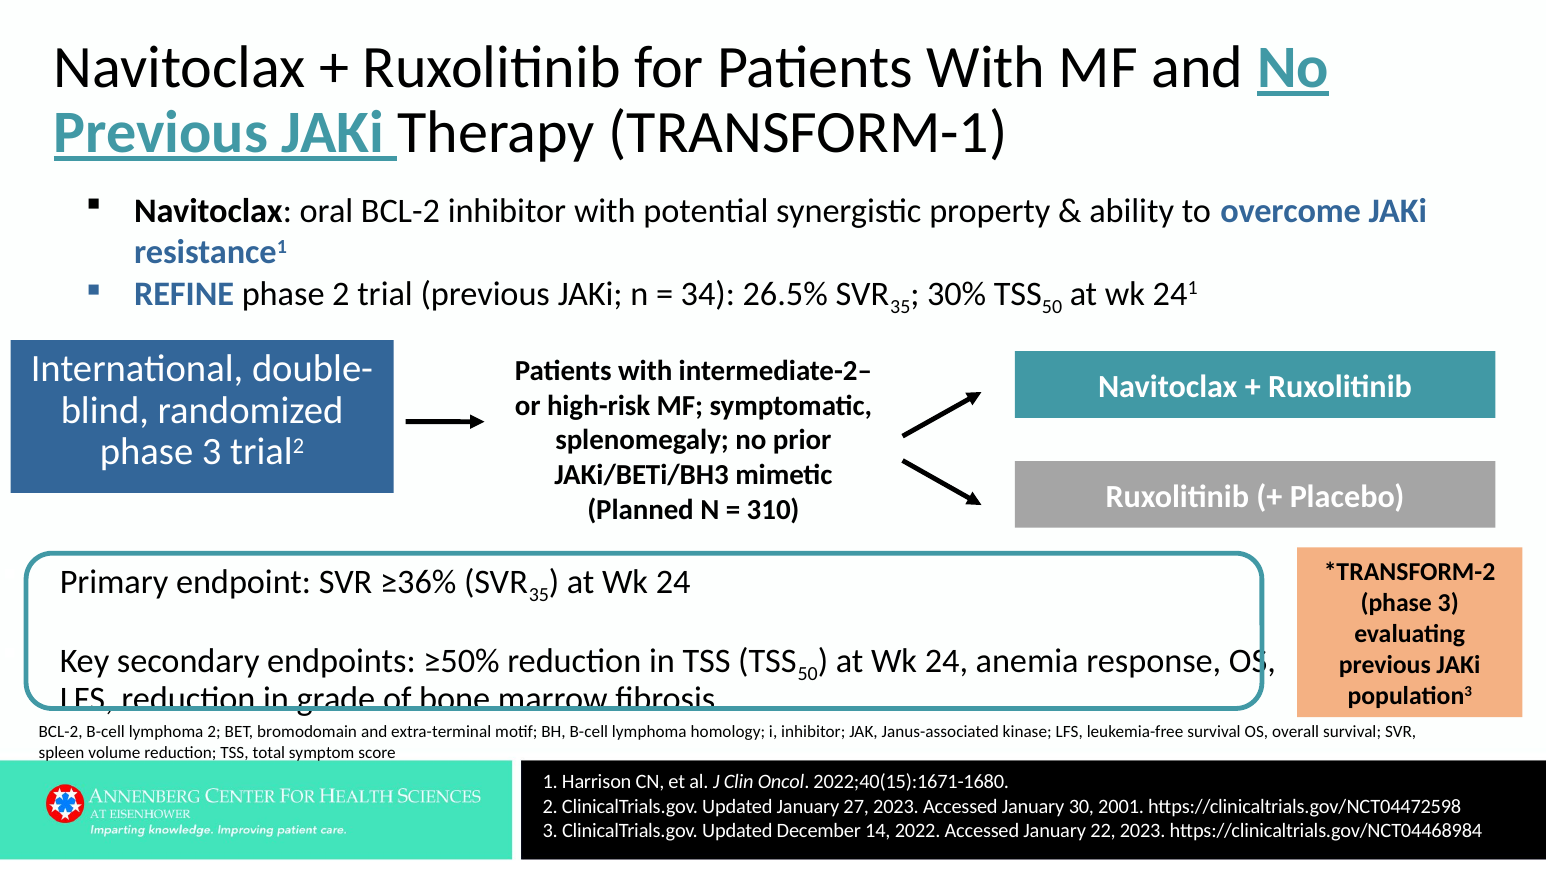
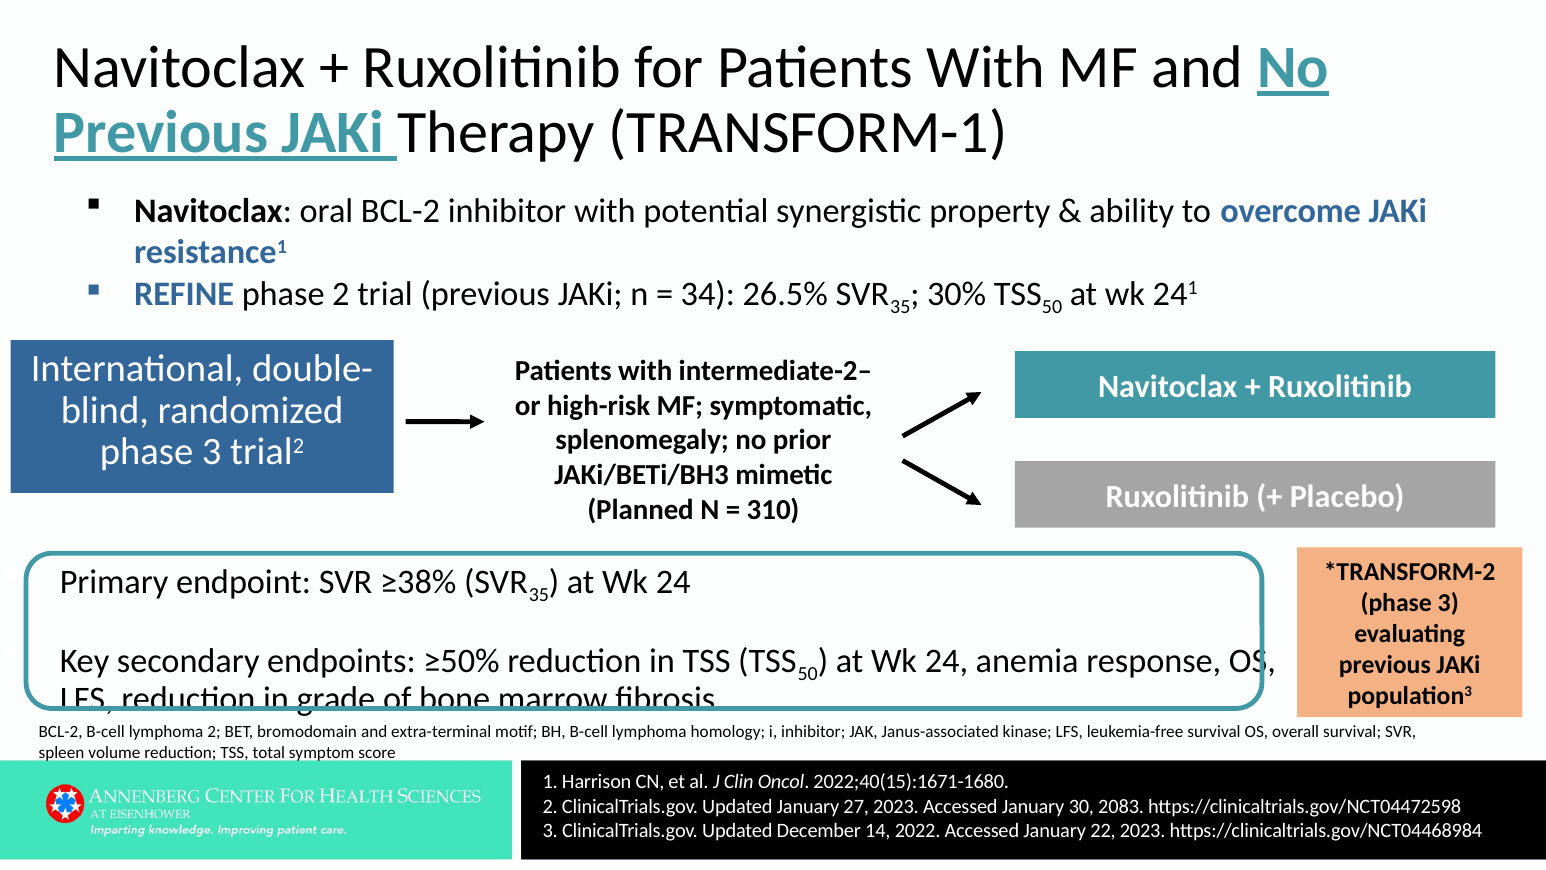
≥36%: ≥36% -> ≥38% (418, 582)
2001: 2001 -> 2083 (1121, 806)
